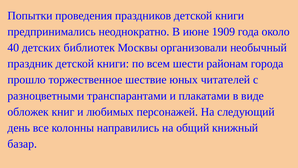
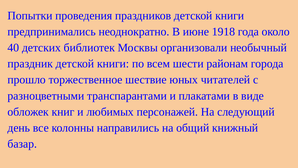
1909: 1909 -> 1918 (224, 32)
